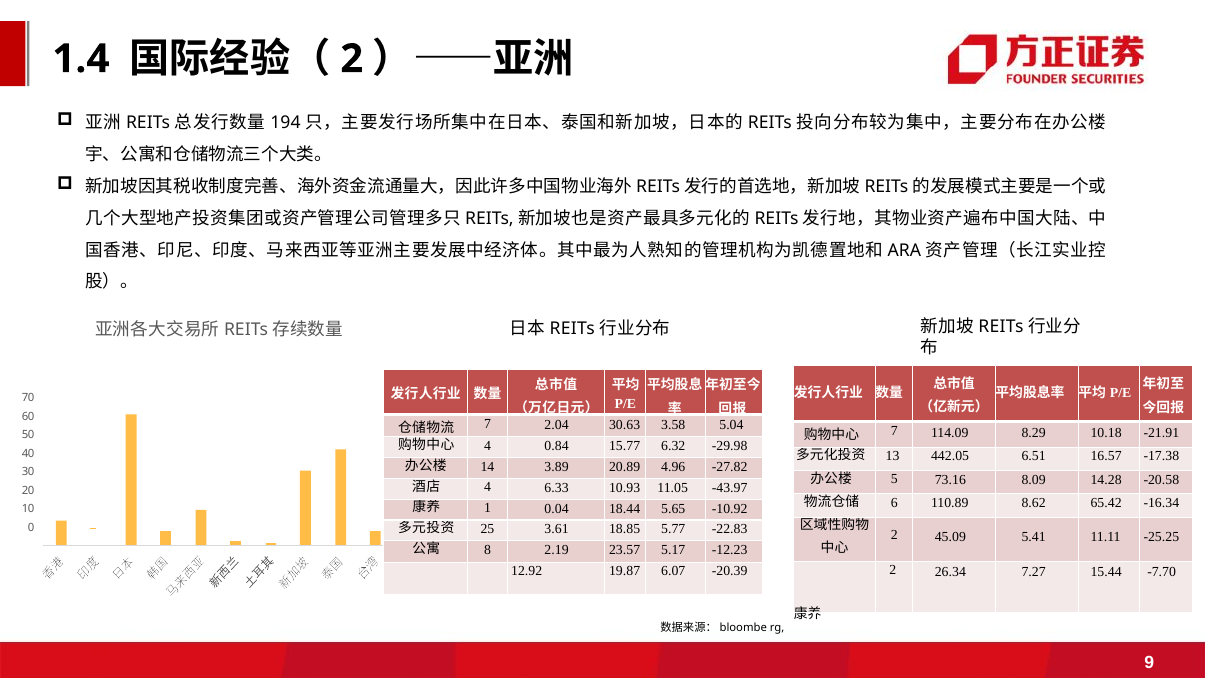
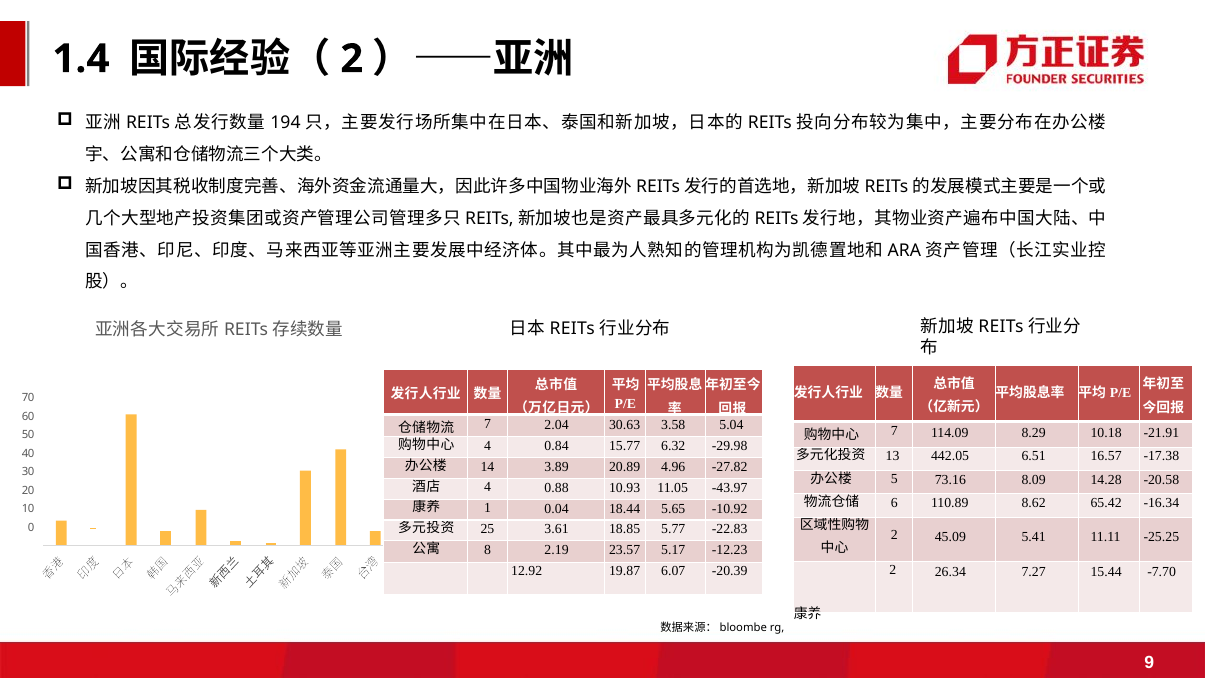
6.33: 6.33 -> 0.88 (557, 488)
